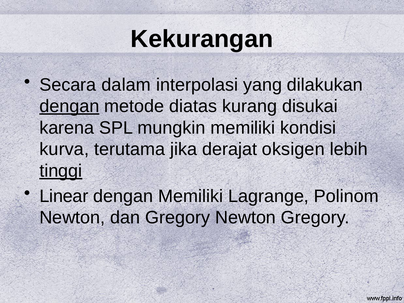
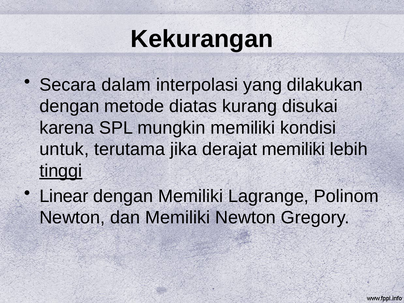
dengan underline: present -> none (69, 106)
kurva: kurva -> untuk (64, 149)
derajat oksigen: oksigen -> memiliki (294, 149)
dan Gregory: Gregory -> Memiliki (178, 218)
